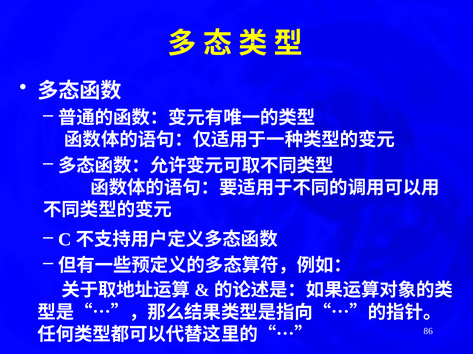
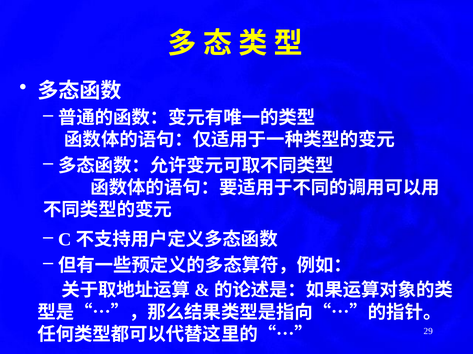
86: 86 -> 29 (428, 332)
